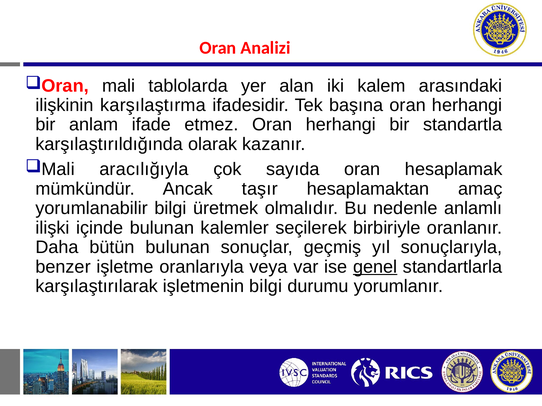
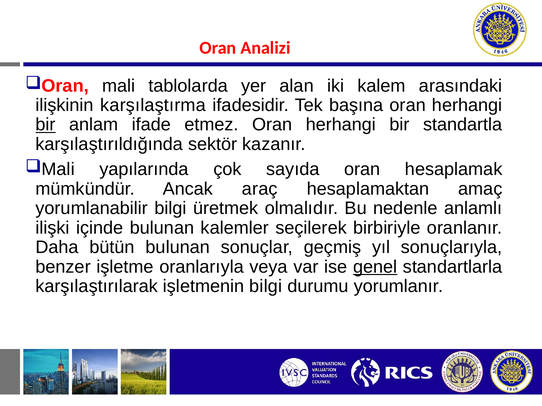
bir underline: none -> present (46, 125)
olarak: olarak -> sektör (213, 144)
aracılığıyla: aracılığıyla -> yapılarında (144, 170)
taşır: taşır -> araç (260, 189)
